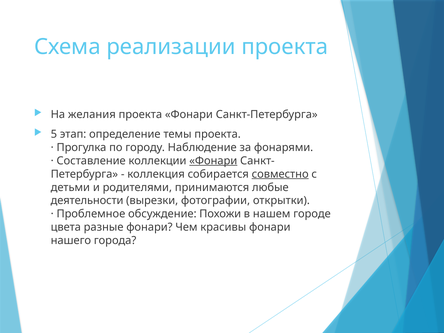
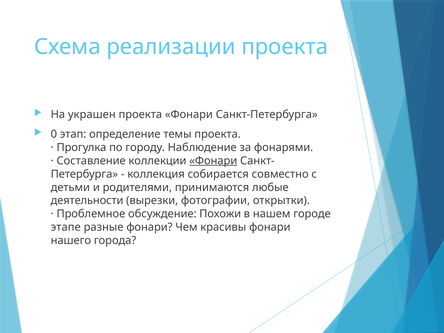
желания: желания -> украшен (92, 115)
5: 5 -> 0 (54, 134)
совместно underline: present -> none (280, 174)
цвета: цвета -> этапе (66, 227)
